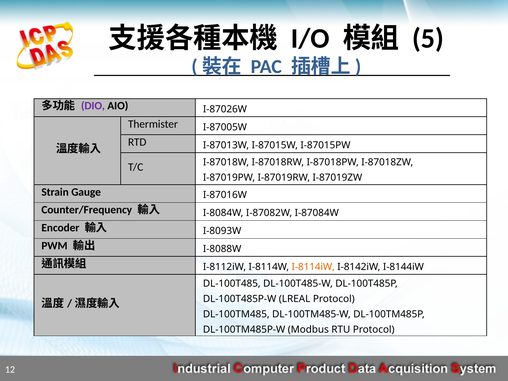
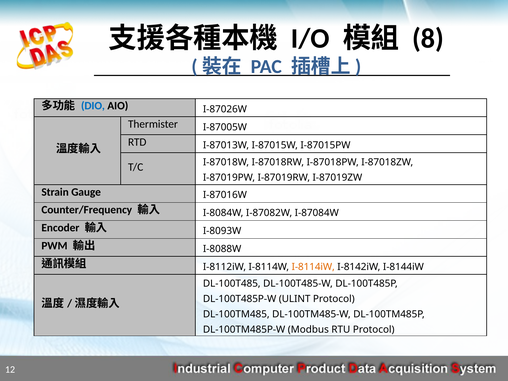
5: 5 -> 8 (428, 39)
DIO colour: purple -> blue (93, 106)
LREAL: LREAL -> ULINT (295, 299)
